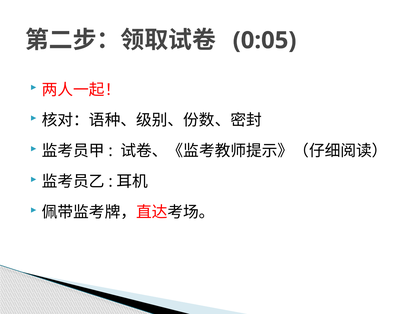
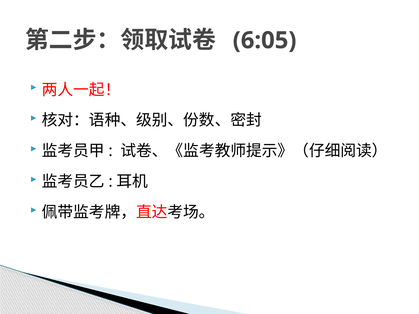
0:05: 0:05 -> 6:05 (265, 40)
